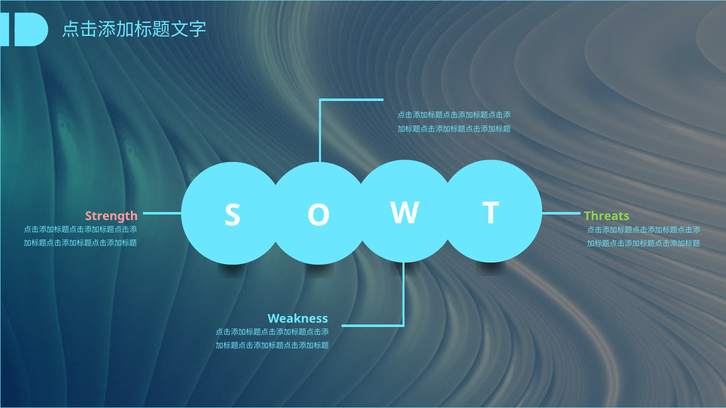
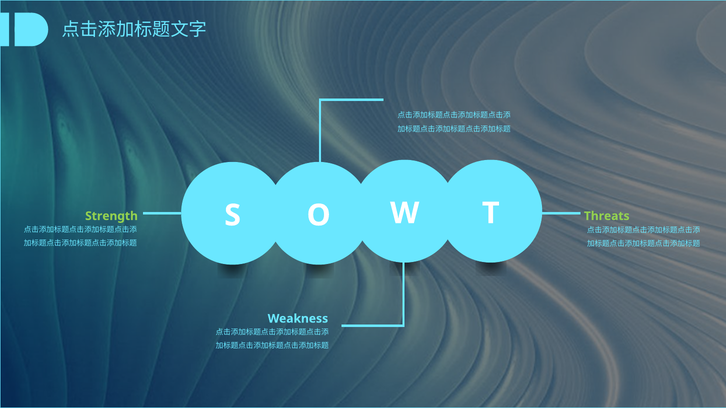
Strength colour: pink -> light green (112, 216)
